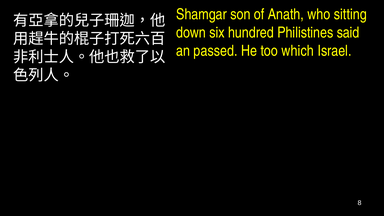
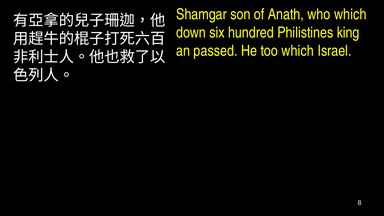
who sitting: sitting -> which (350, 14)
said: said -> king (348, 33)
